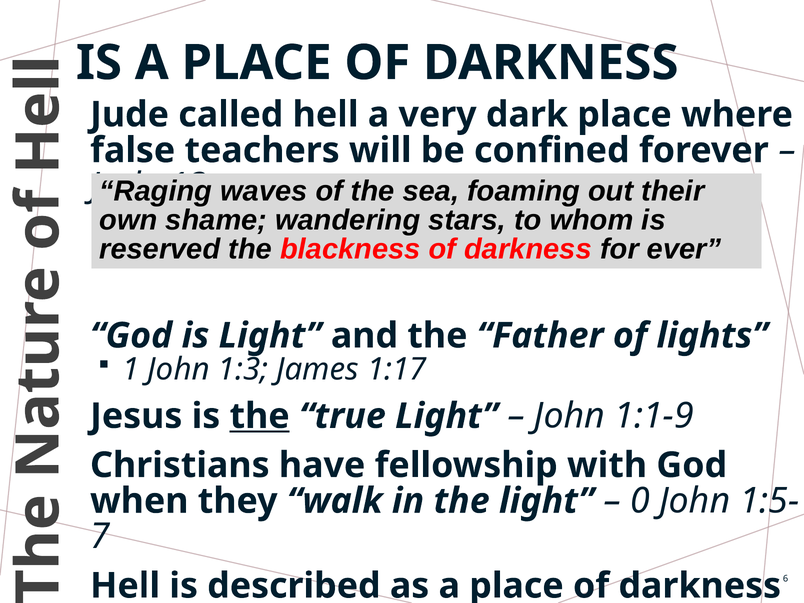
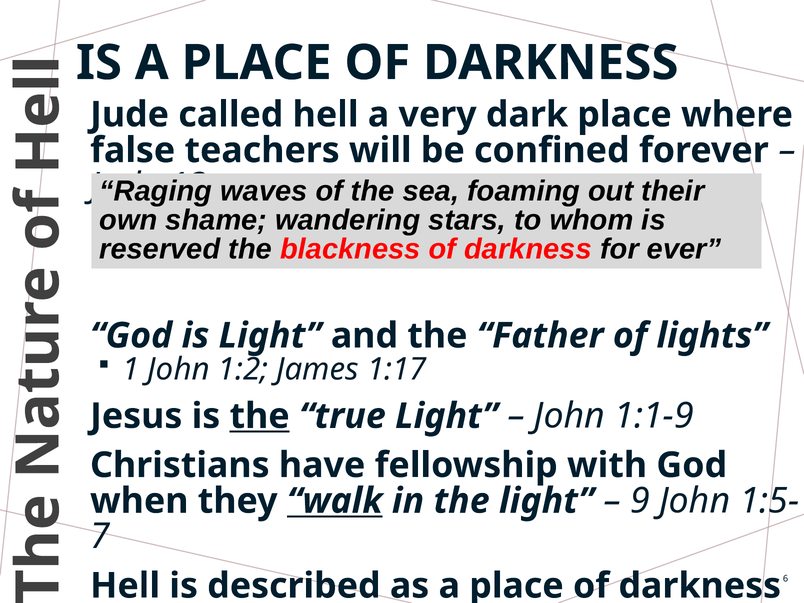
1:3: 1:3 -> 1:2 (243, 369)
walk underline: none -> present (335, 501)
0: 0 -> 9 (640, 501)
